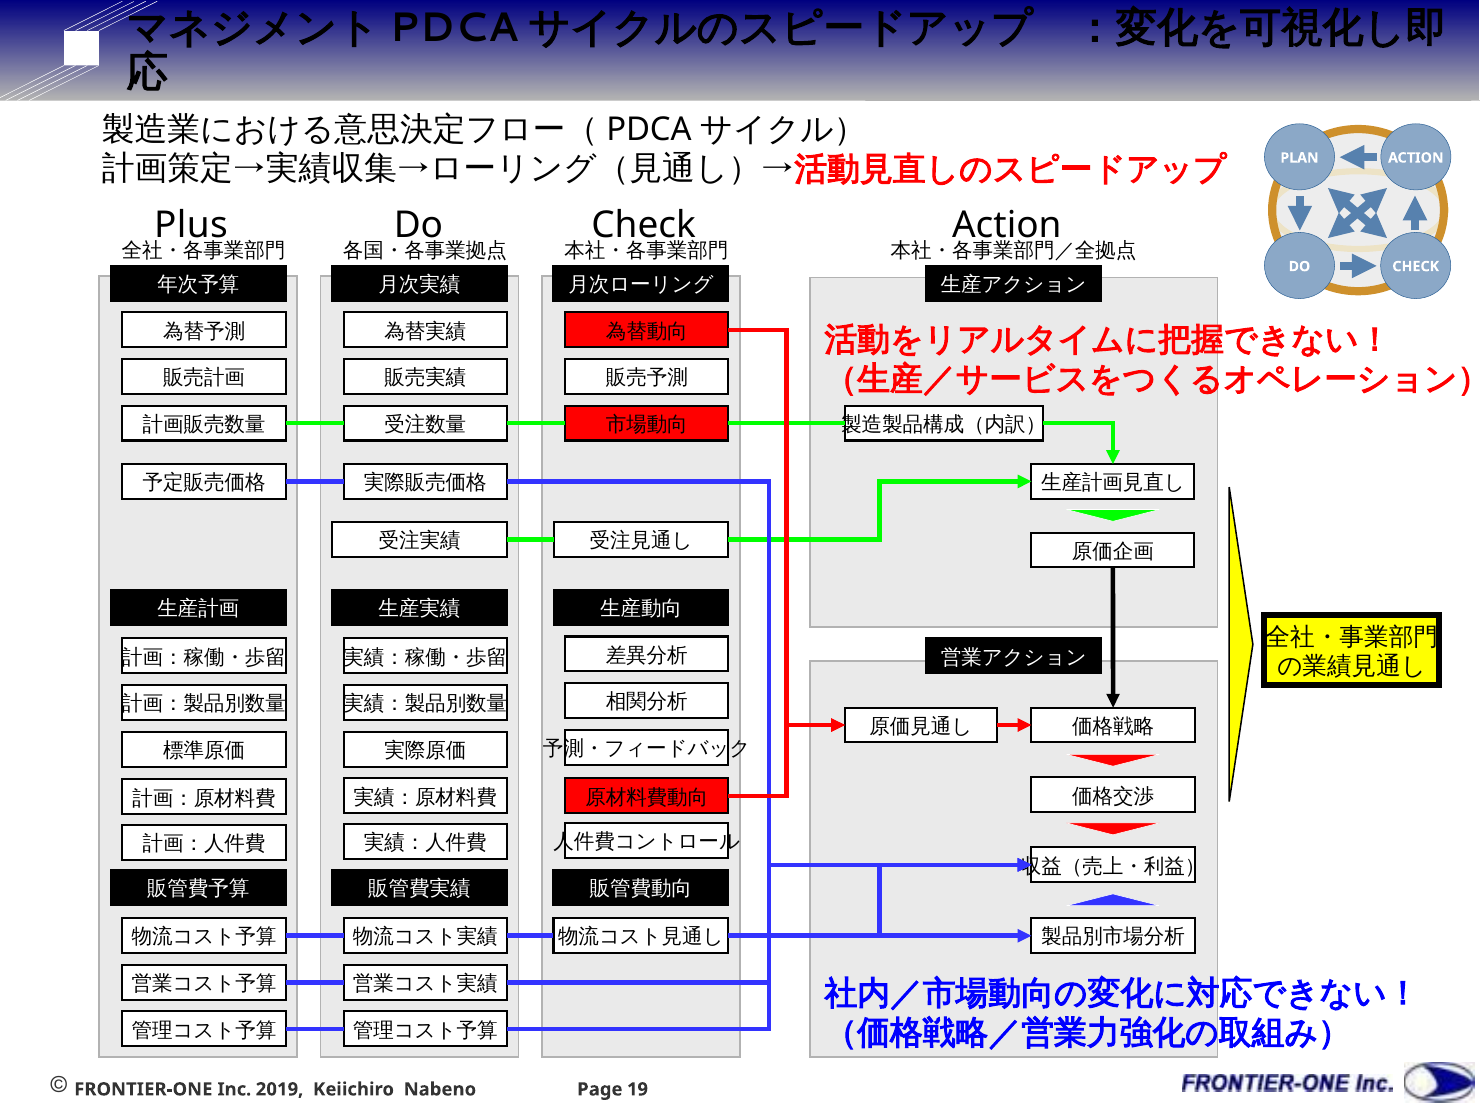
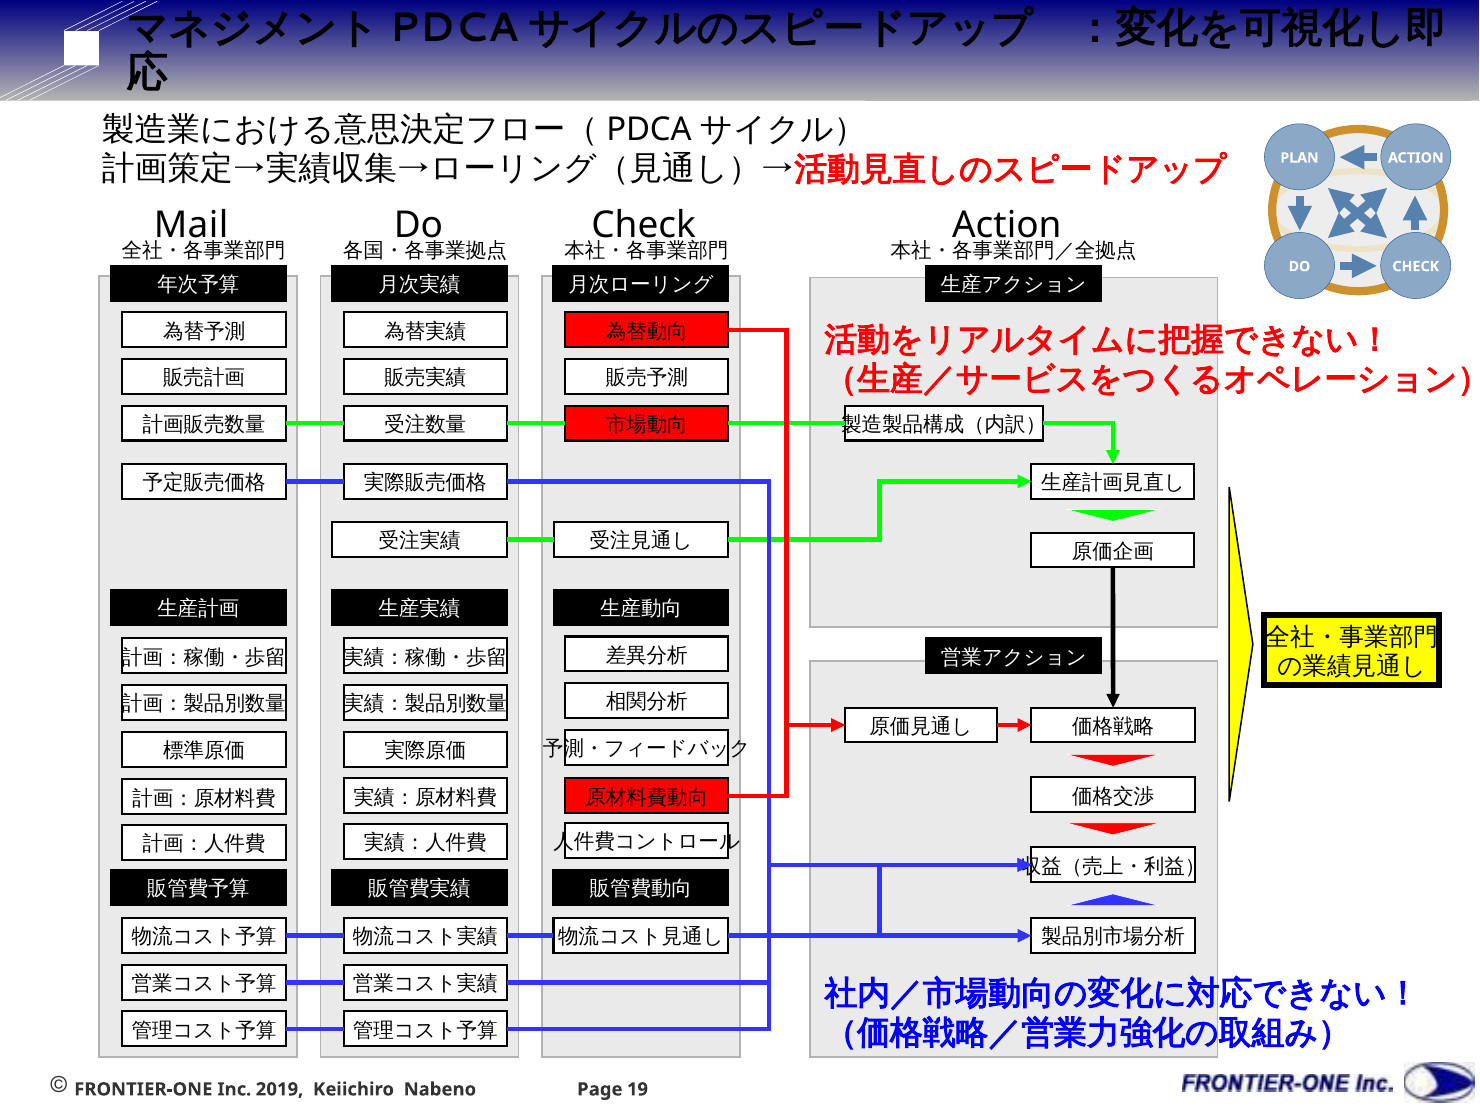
Plus: Plus -> Mail (191, 226)
